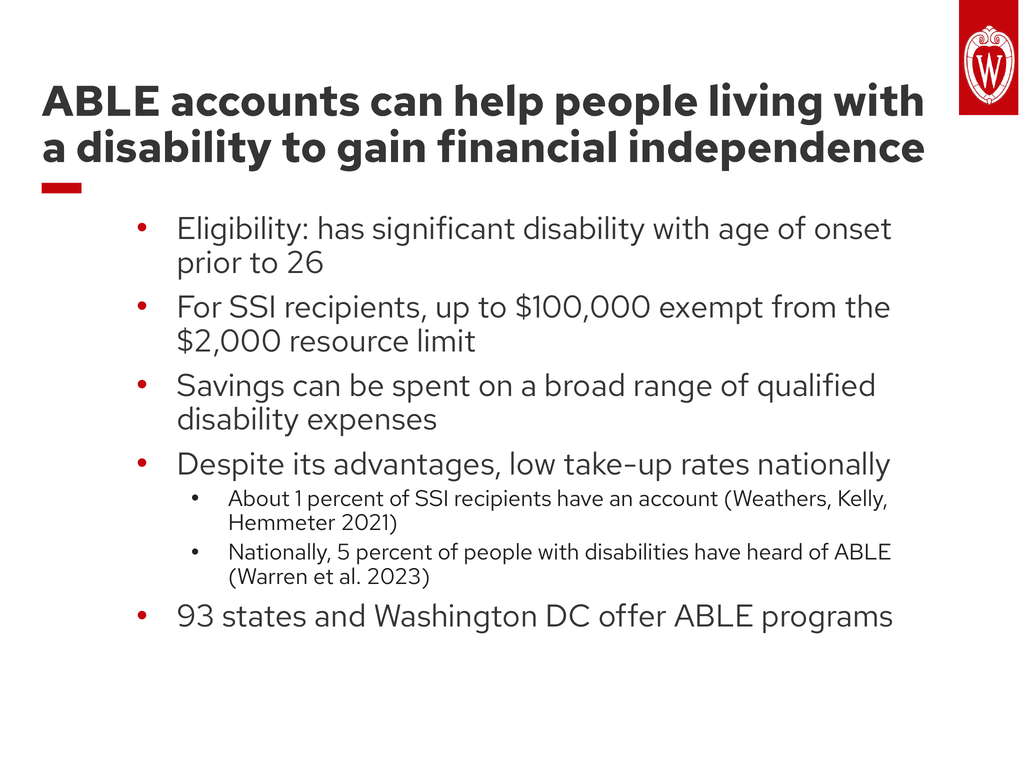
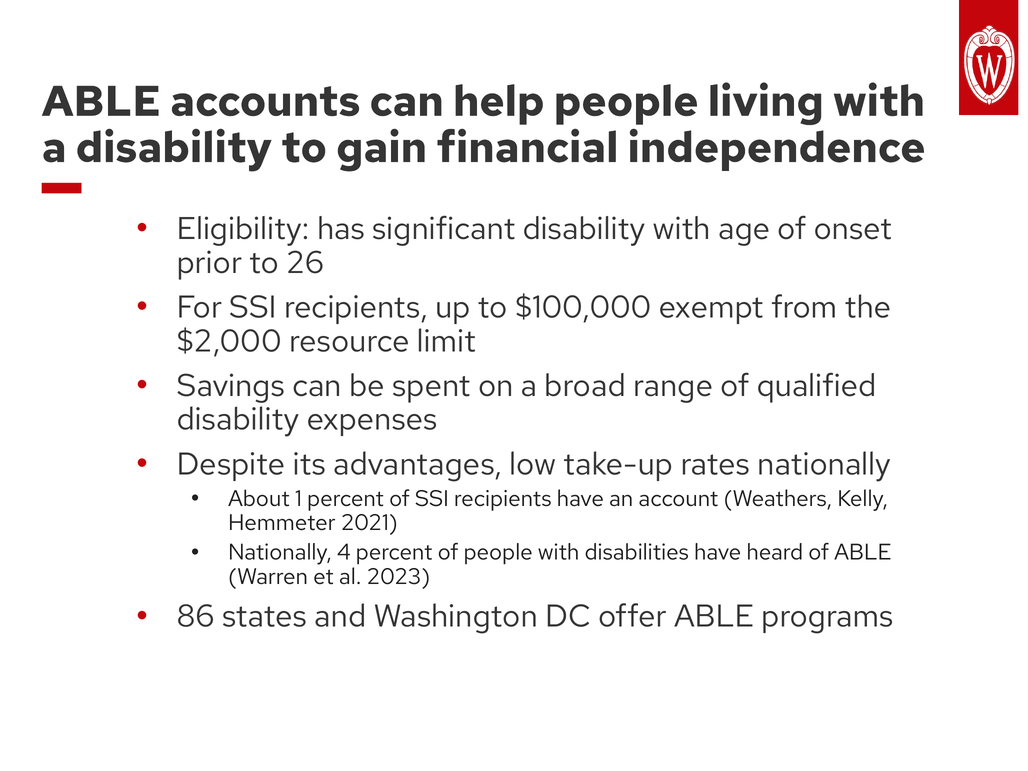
5: 5 -> 4 (344, 552)
93: 93 -> 86 (196, 616)
